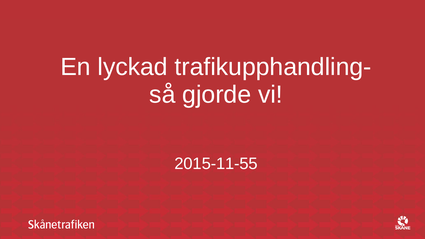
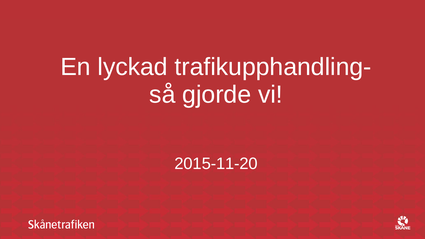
2015-11-55: 2015-11-55 -> 2015-11-20 (216, 164)
